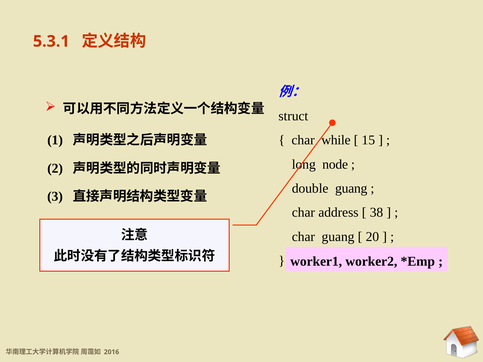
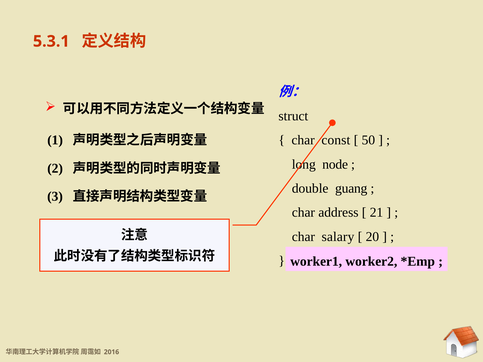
while: while -> const (336, 140)
15: 15 -> 50 (368, 140)
38: 38 -> 21 (376, 213)
char guang: guang -> salary (338, 237)
